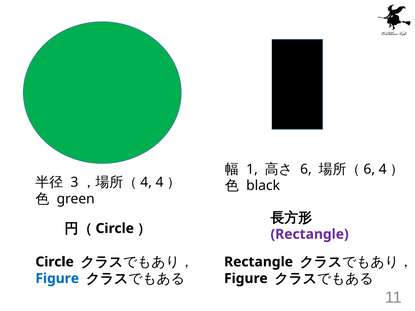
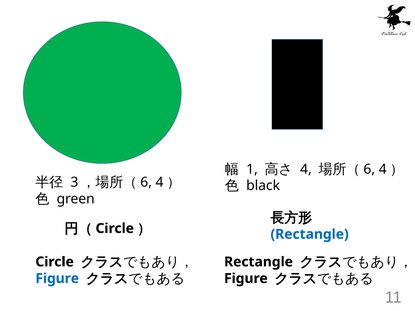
6: 6 -> 4 (306, 169)
4: 4 -> 6 (146, 182)
Rectangle colour: purple -> blue (310, 234)
